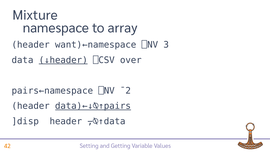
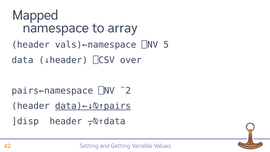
Mixture: Mixture -> Mapped (35, 15)
want)←namespace: want)←namespace -> vals)←namespace (96, 45)
3: 3 -> 5 (166, 45)
↓header underline: present -> none (63, 60)
